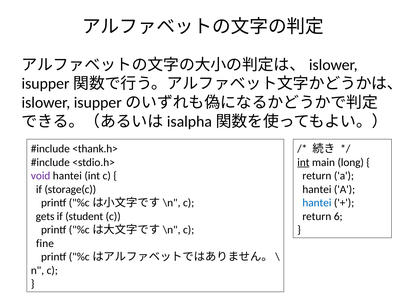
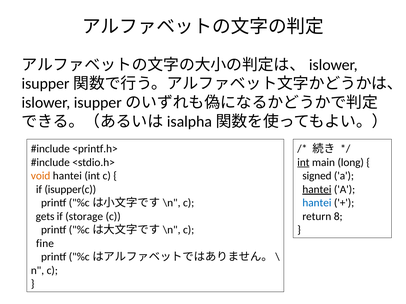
<thank.h>: <thank.h> -> <printf.h> (95, 149)
void colour: purple -> orange (41, 176)
return: return -> signed (317, 176)
storage(c: storage(c -> isupper(c (70, 190)
hantei underline: none -> present (317, 190)
student: student -> storage (84, 217)
6: 6 -> 8 (338, 217)
